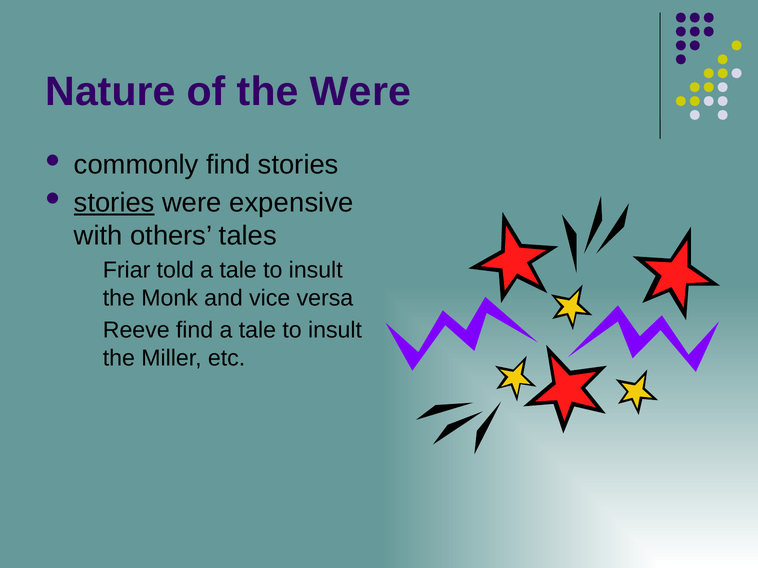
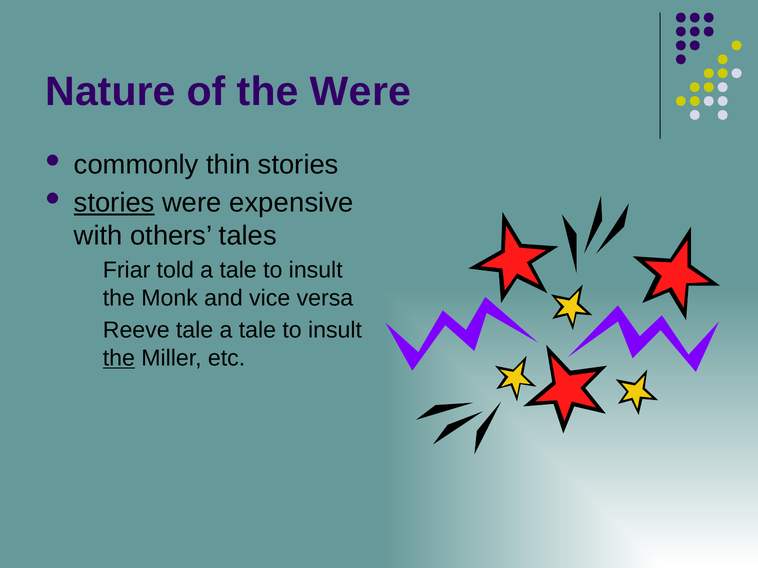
commonly find: find -> thin (228, 165)
Reeve find: find -> tale (195, 331)
the underline: none -> present (119, 358)
